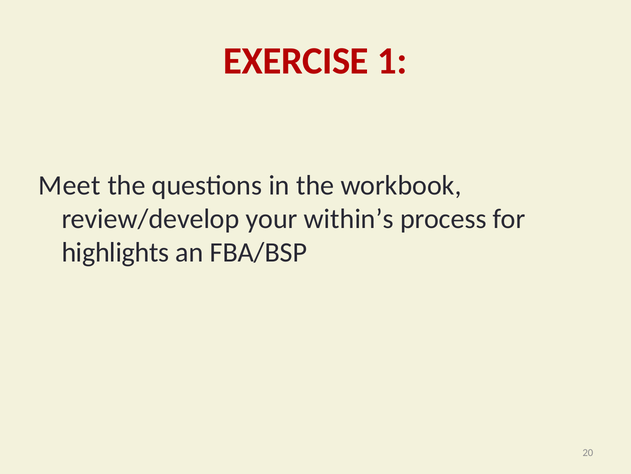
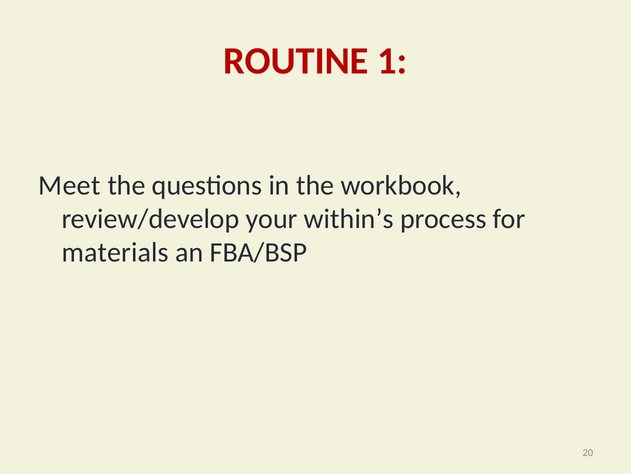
EXERCISE: EXERCISE -> ROUTINE (296, 61)
highlights: highlights -> materials (115, 252)
